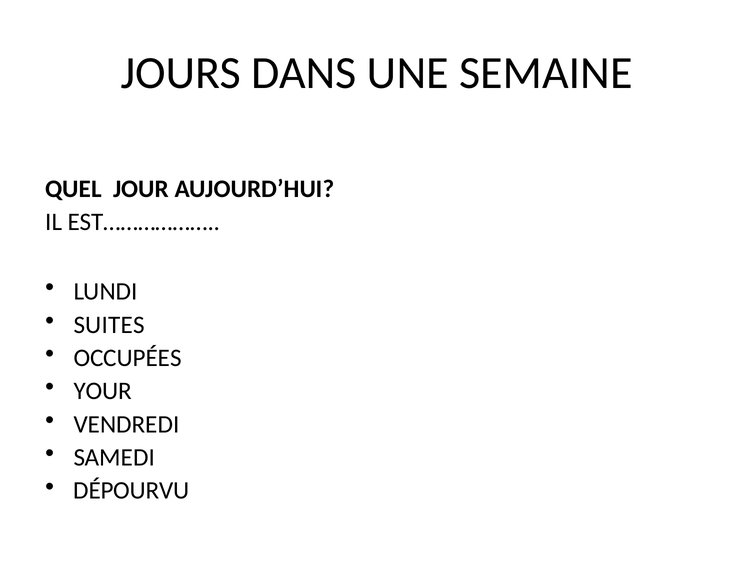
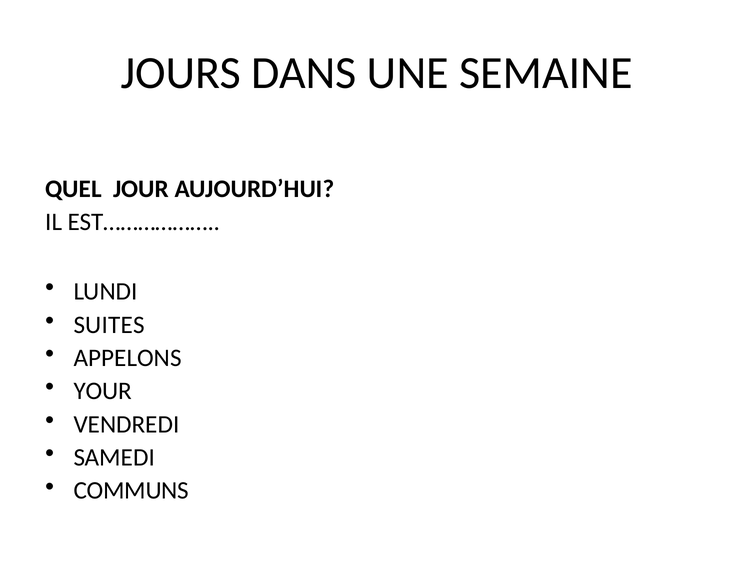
OCCUPÉES: OCCUPÉES -> APPELONS (128, 358)
DÉPOURVU: DÉPOURVU -> COMMUNS (131, 490)
